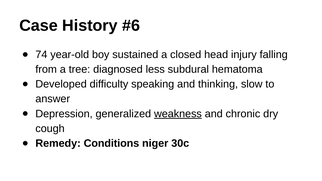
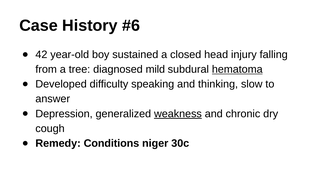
74: 74 -> 42 (41, 55)
less: less -> mild (155, 69)
hematoma underline: none -> present (237, 69)
